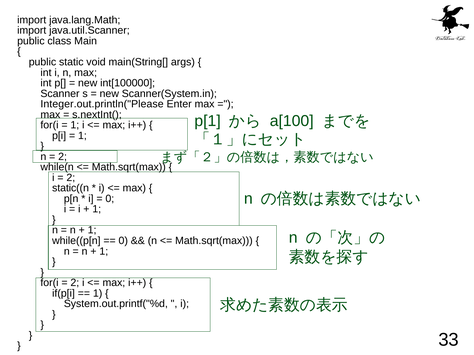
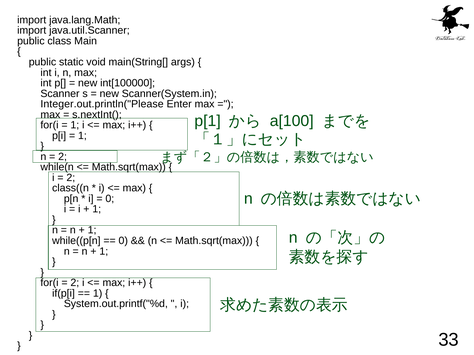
static((n: static((n -> class((n (71, 188)
